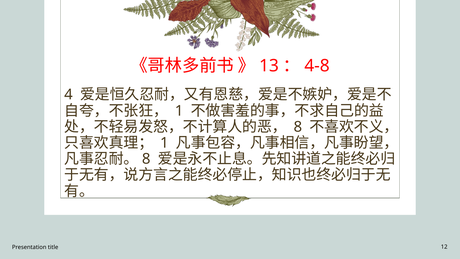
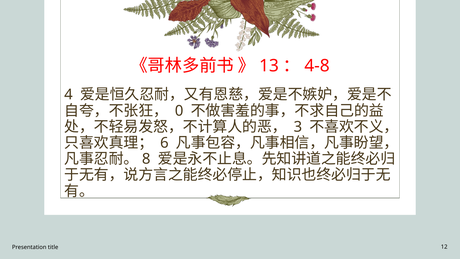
1: 1 -> 0 (179, 111)
8: 8 -> 3 (298, 127)
1: 1 -> 6 (164, 143)
